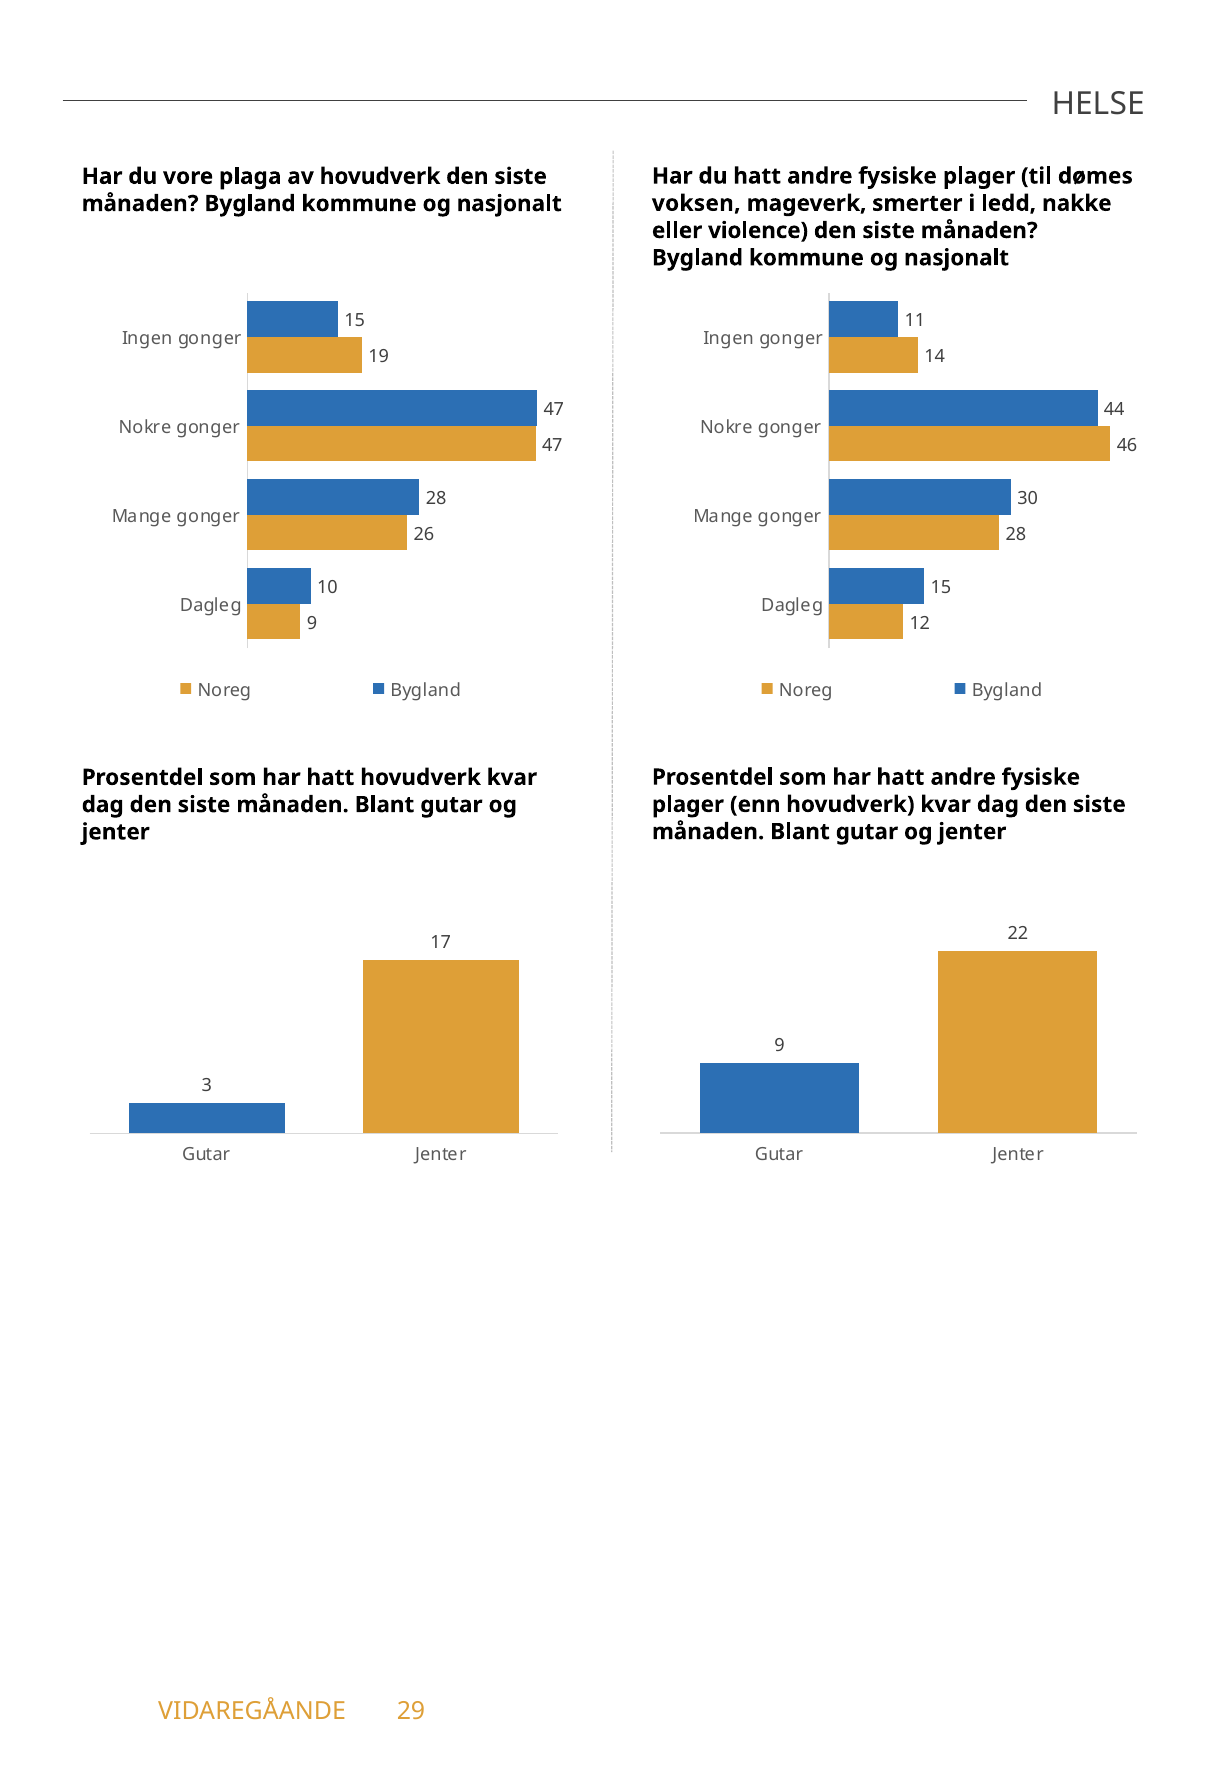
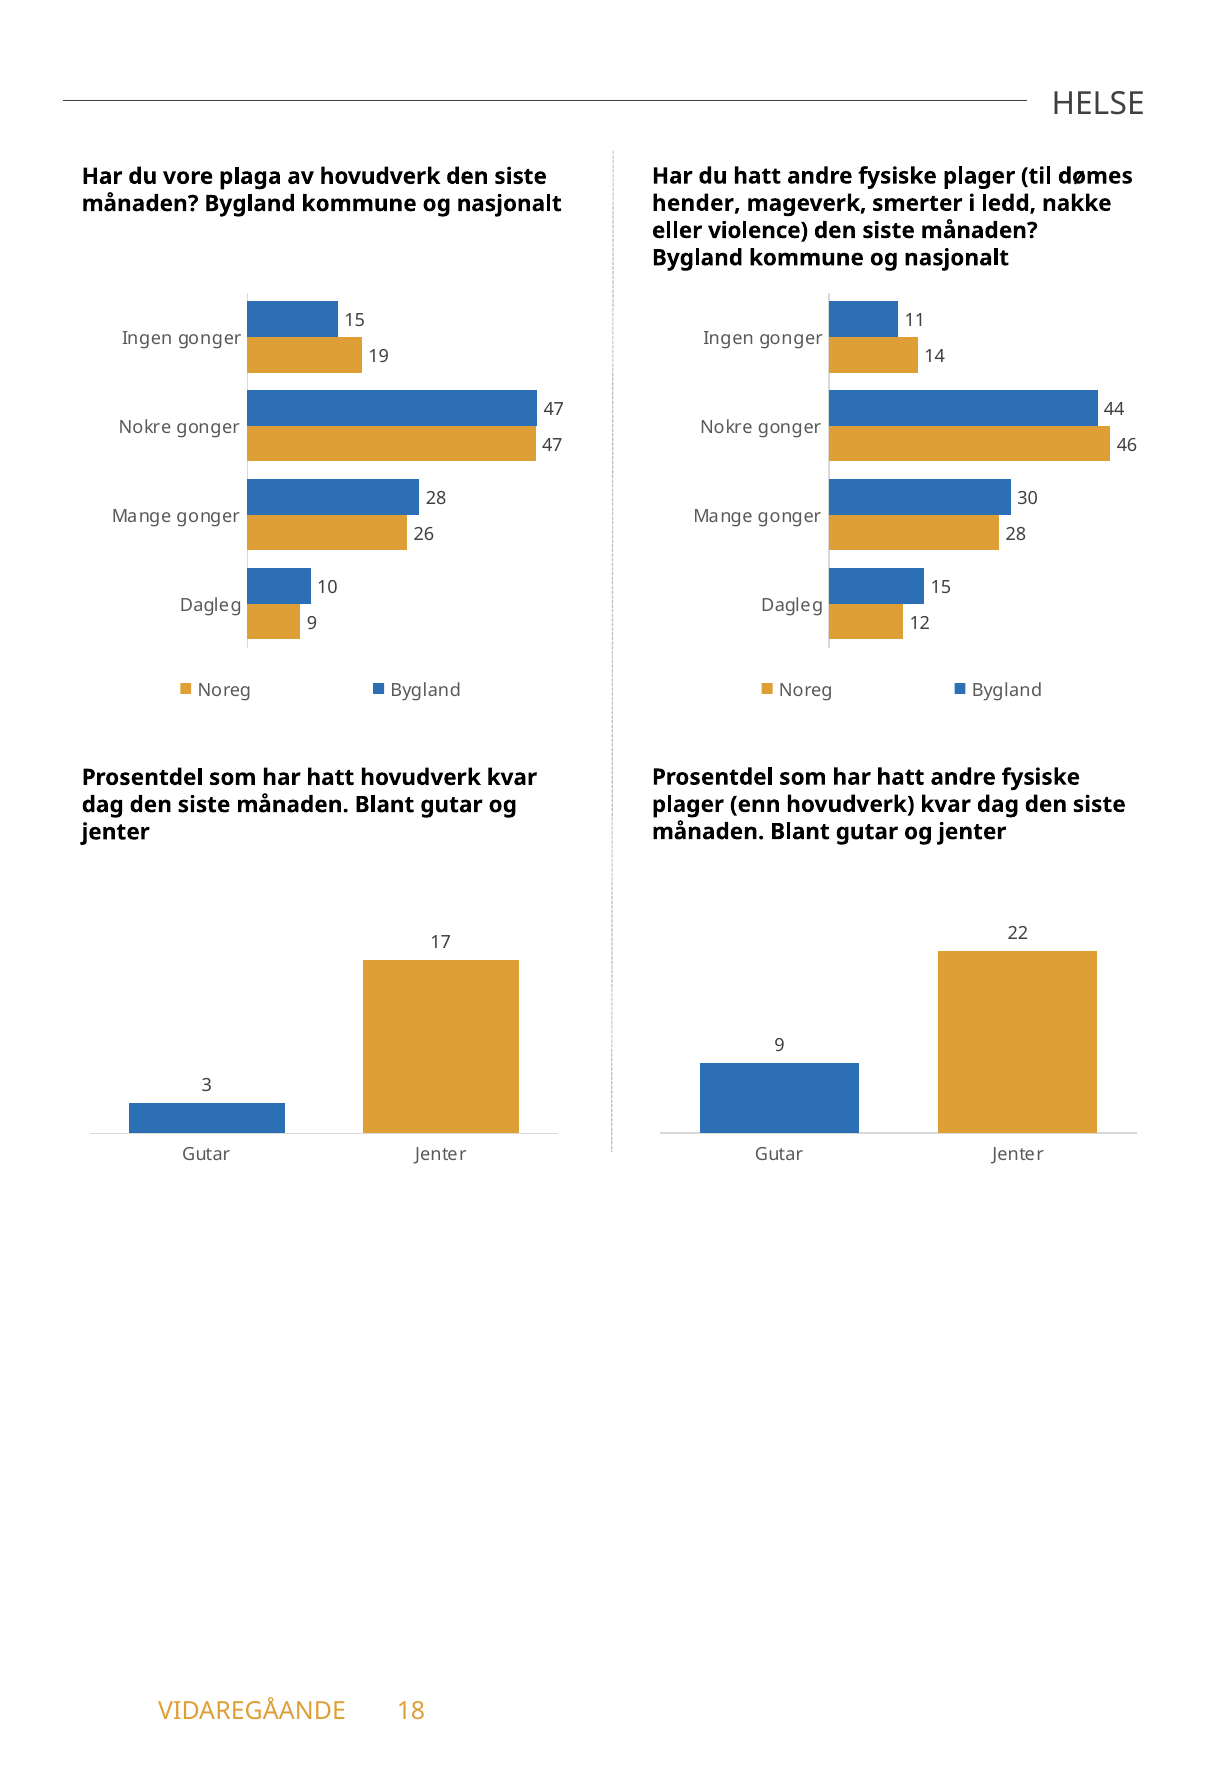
voksen: voksen -> hender (696, 203)
29: 29 -> 18 (411, 1711)
